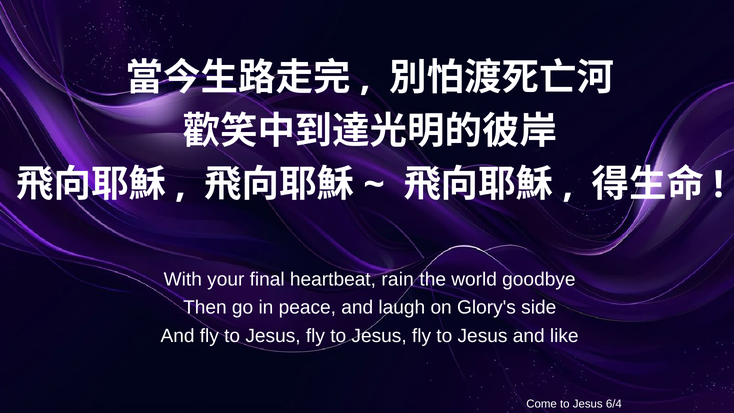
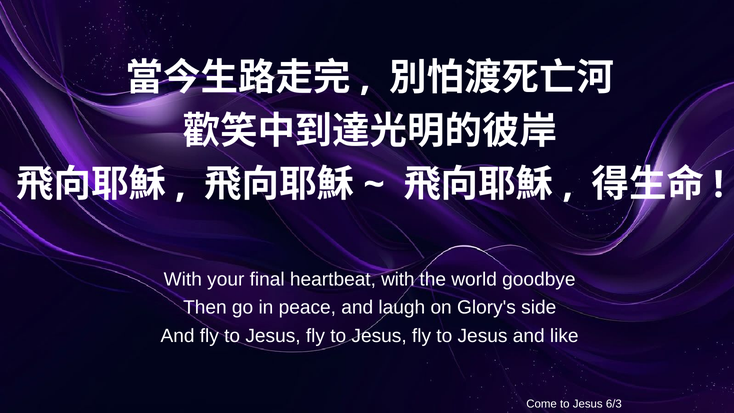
heartbeat rain: rain -> with (398, 279)
6/4: 6/4 -> 6/3 (614, 404)
